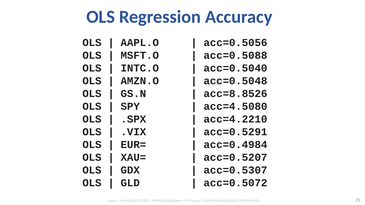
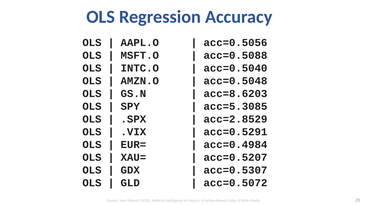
acc=8.8526: acc=8.8526 -> acc=8.6203 (235, 94)
acc=4.5080: acc=4.5080 -> acc=5.3085 (235, 107)
acc=4.2210: acc=4.2210 -> acc=2.8529 (235, 119)
